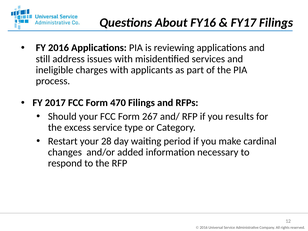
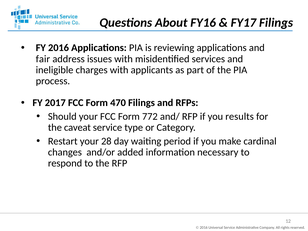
still: still -> fair (43, 59)
267: 267 -> 772 (150, 116)
excess: excess -> caveat (77, 128)
